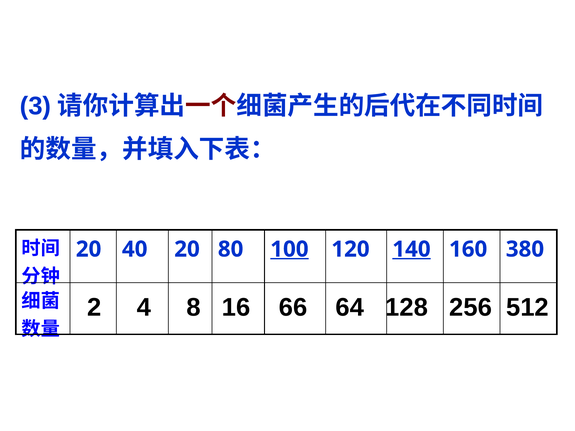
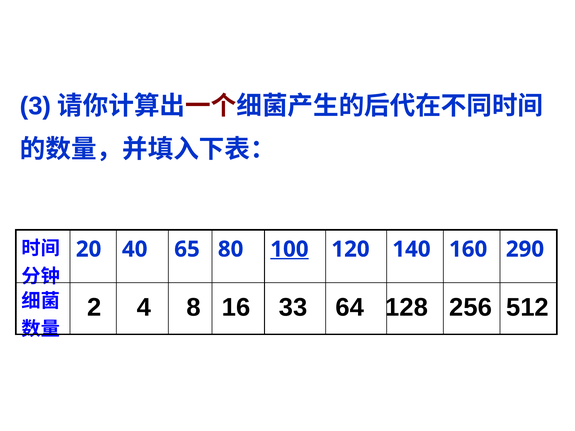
40 20: 20 -> 65 (187, 249)
140 underline: present -> none (411, 249)
380: 380 -> 290 (525, 249)
66: 66 -> 33 (293, 307)
